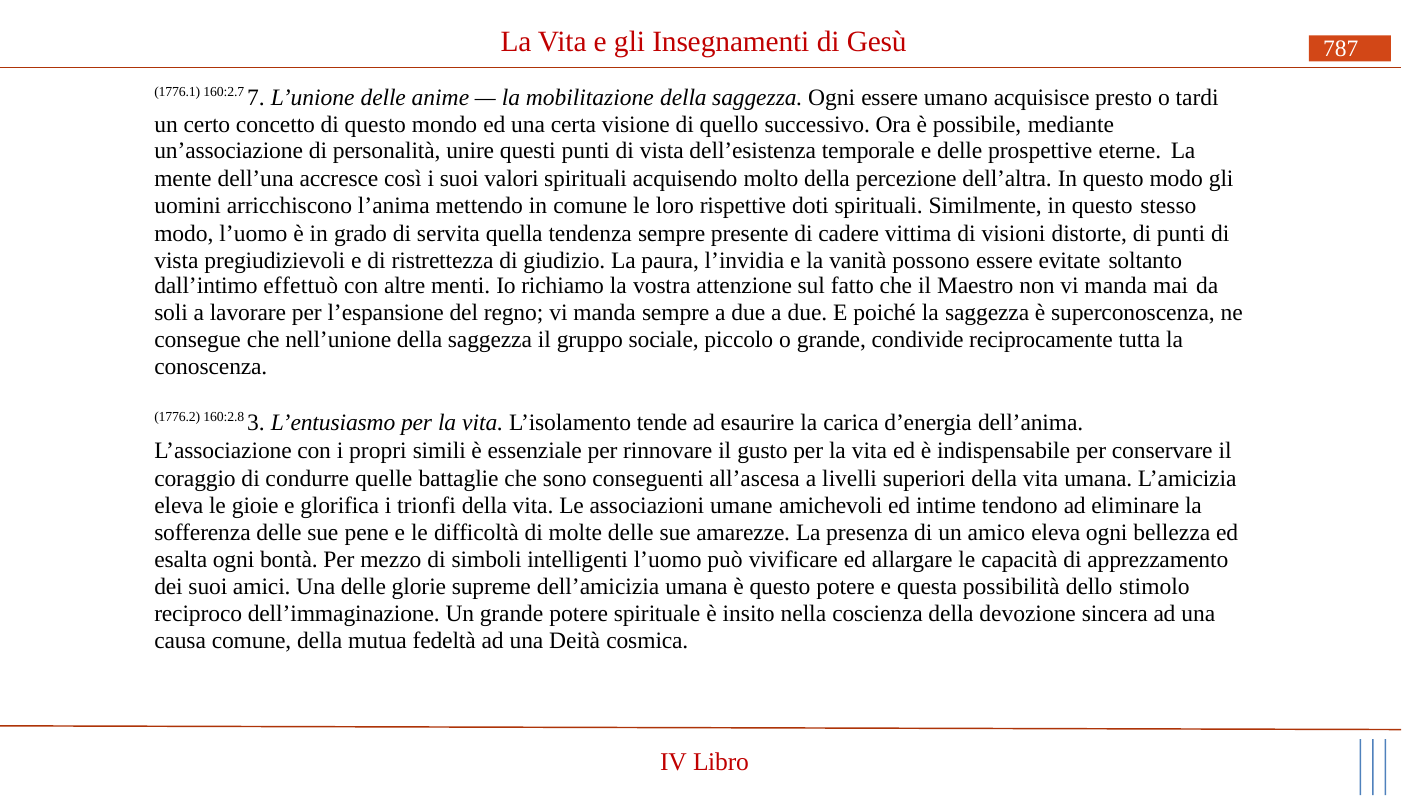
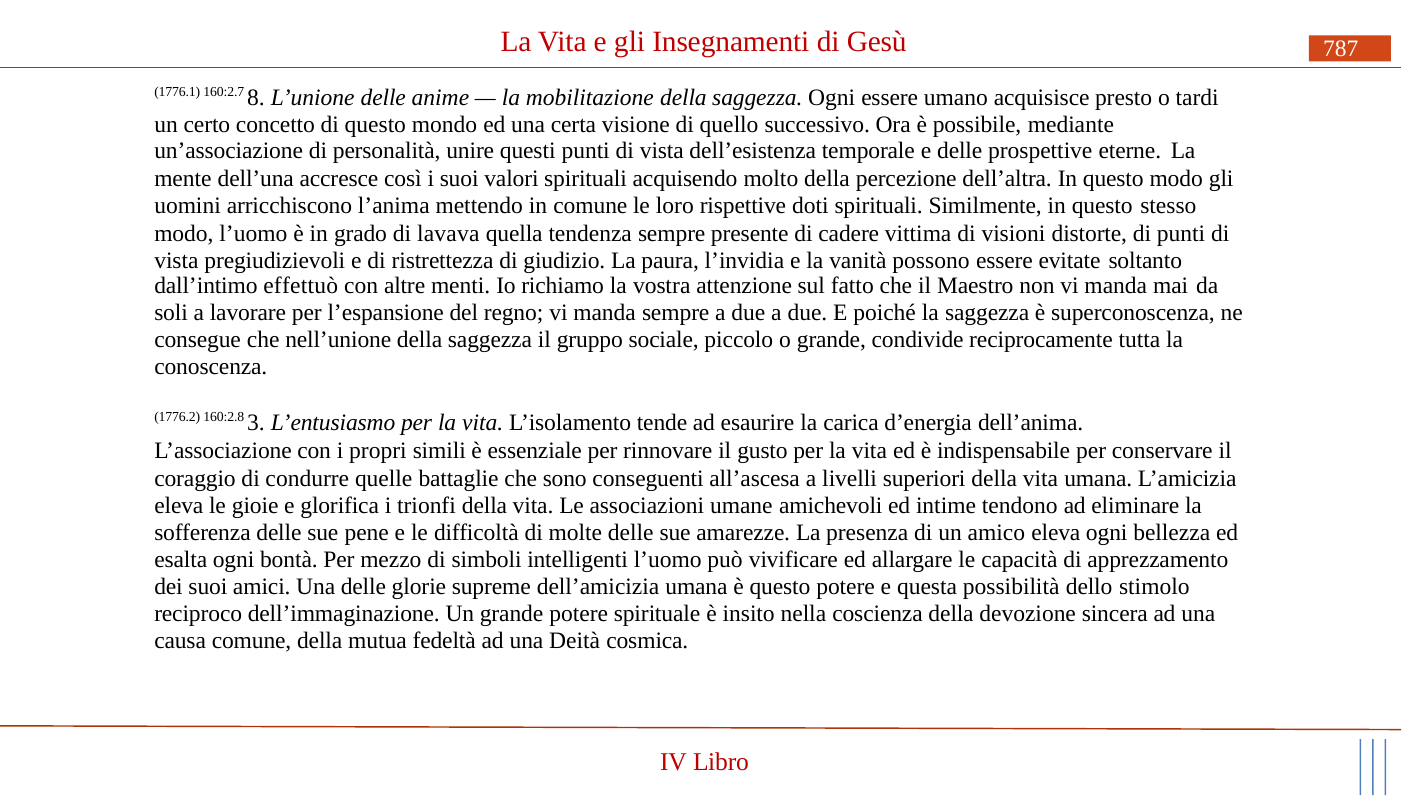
7: 7 -> 8 (256, 98)
servita: servita -> lavava (448, 233)
